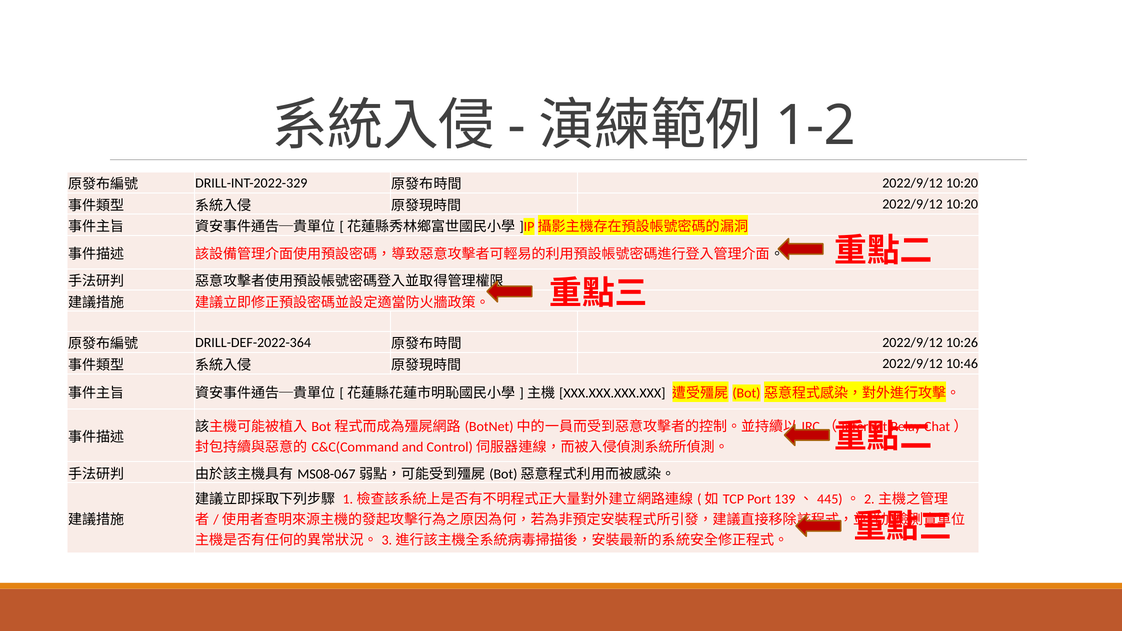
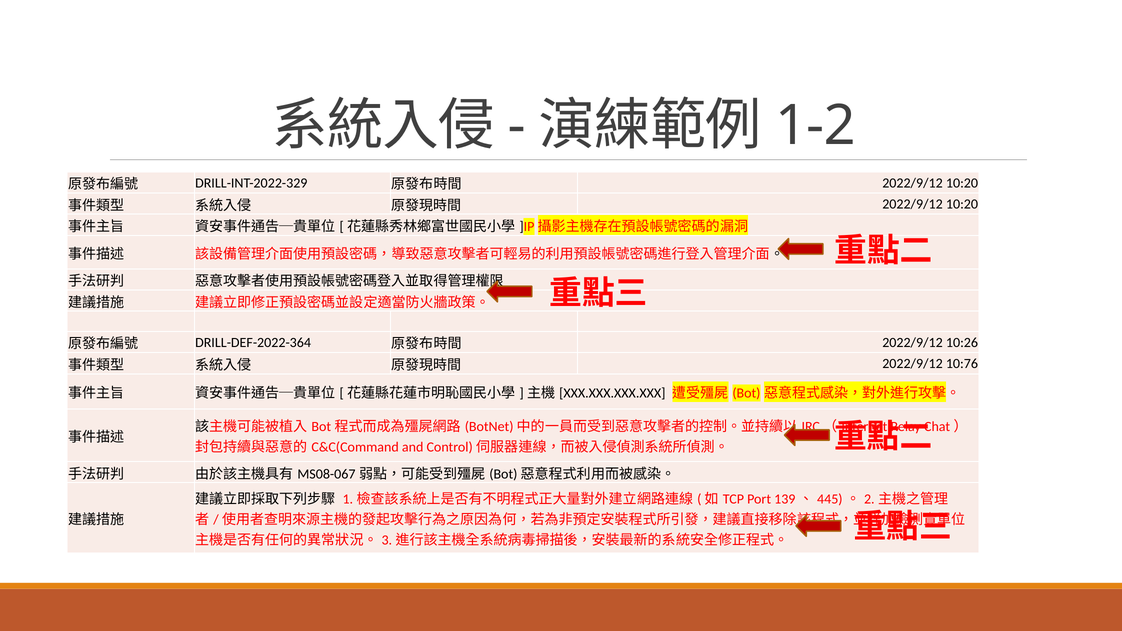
10:46: 10:46 -> 10:76 (962, 364)
